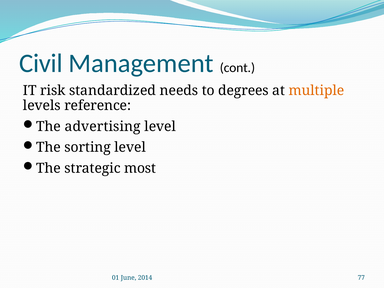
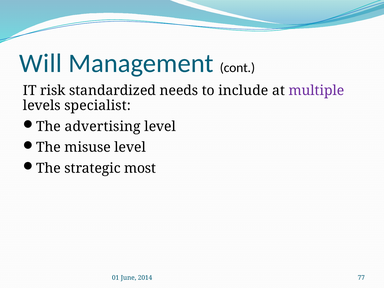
Civil: Civil -> Will (41, 63)
degrees: degrees -> include (243, 91)
multiple colour: orange -> purple (316, 91)
reference: reference -> specialist (98, 106)
sorting: sorting -> misuse (88, 147)
